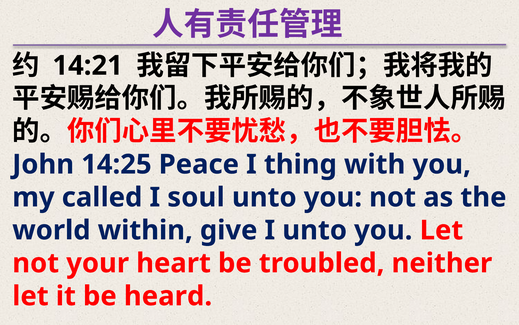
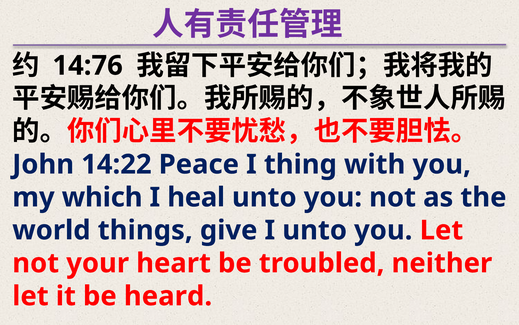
14:21: 14:21 -> 14:76 (88, 65)
14:25: 14:25 -> 14:22 (116, 164)
called: called -> which (102, 197)
soul: soul -> heal (196, 197)
within: within -> things (145, 230)
